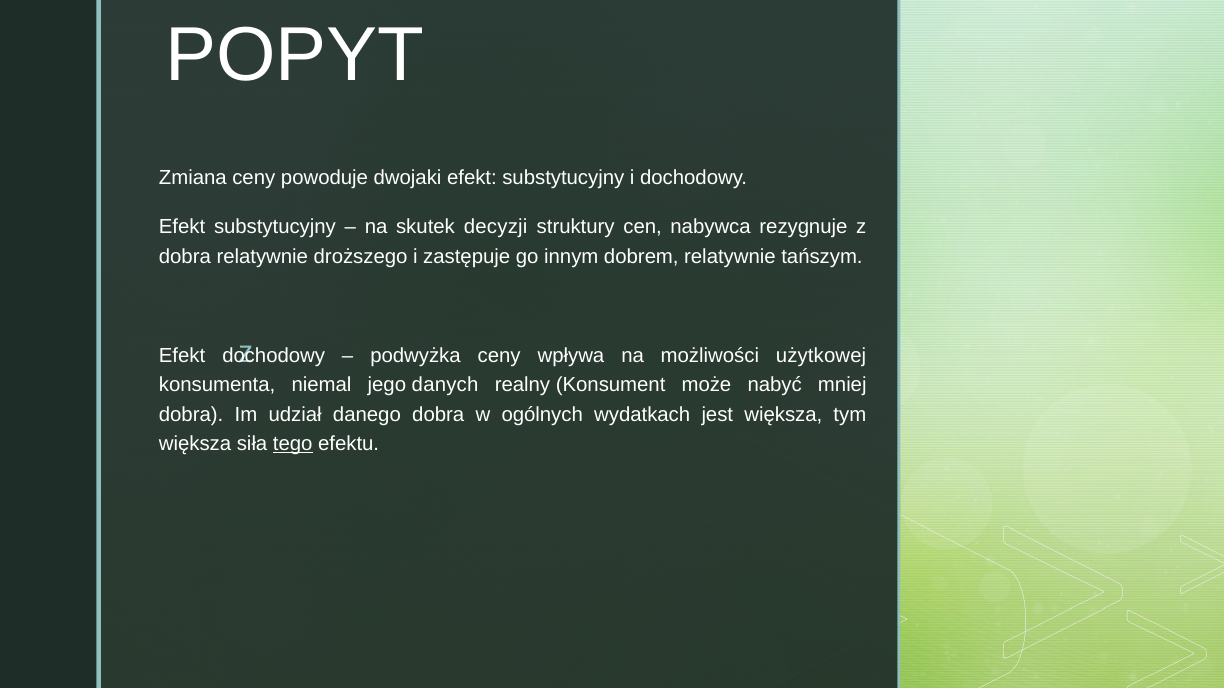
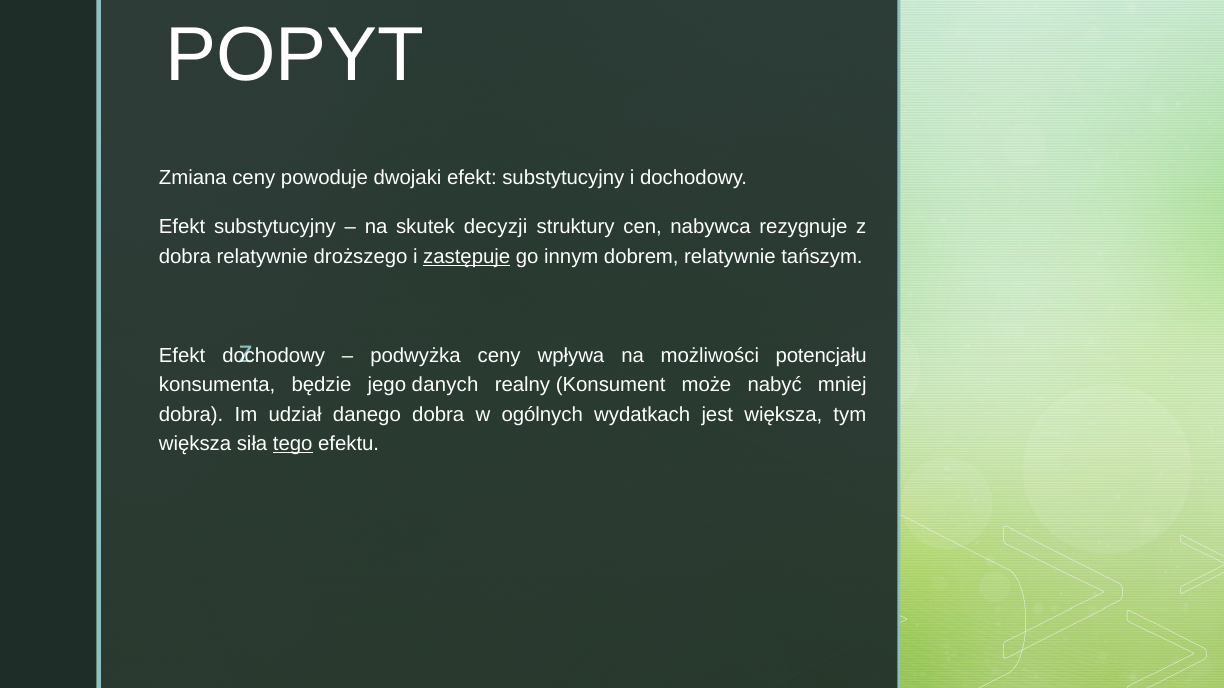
zastępuje underline: none -> present (467, 257)
użytkowej: użytkowej -> potencjału (821, 356)
niemal: niemal -> będzie (322, 386)
